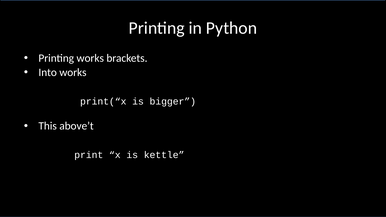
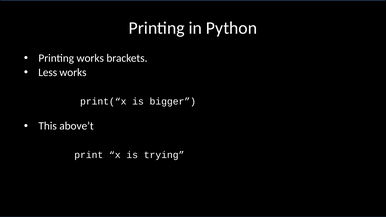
Into: Into -> Less (48, 72)
kettle: kettle -> trying (164, 155)
